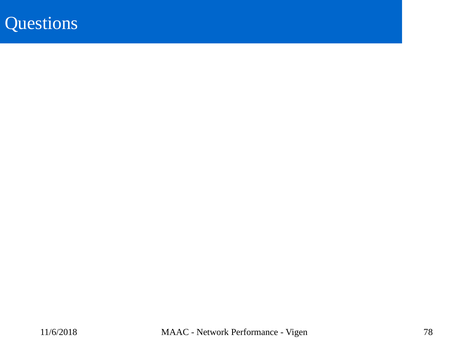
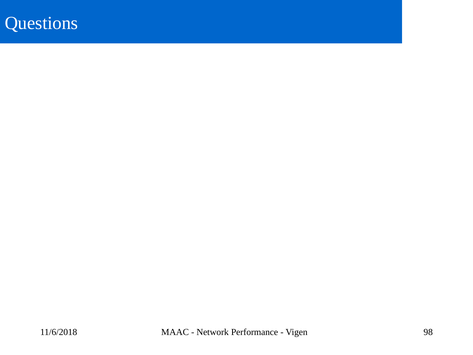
78: 78 -> 98 (428, 332)
